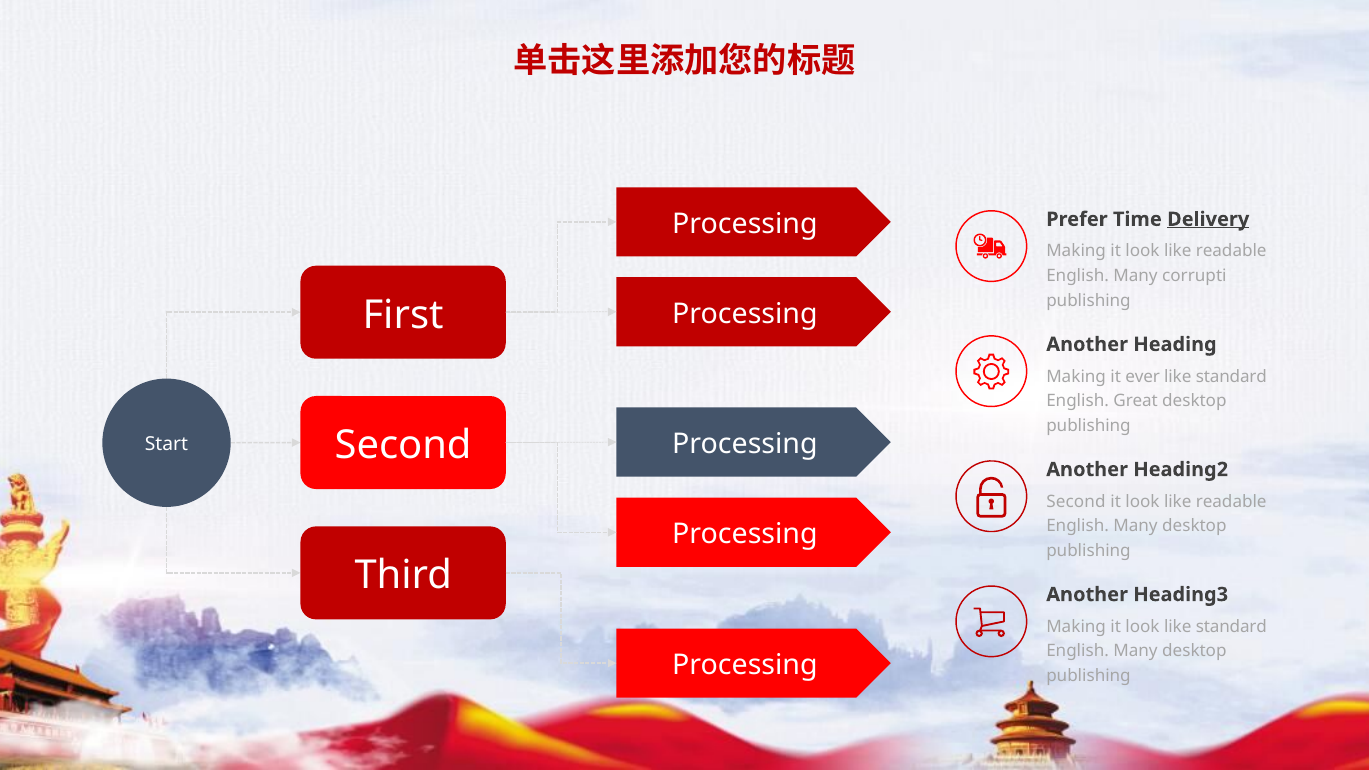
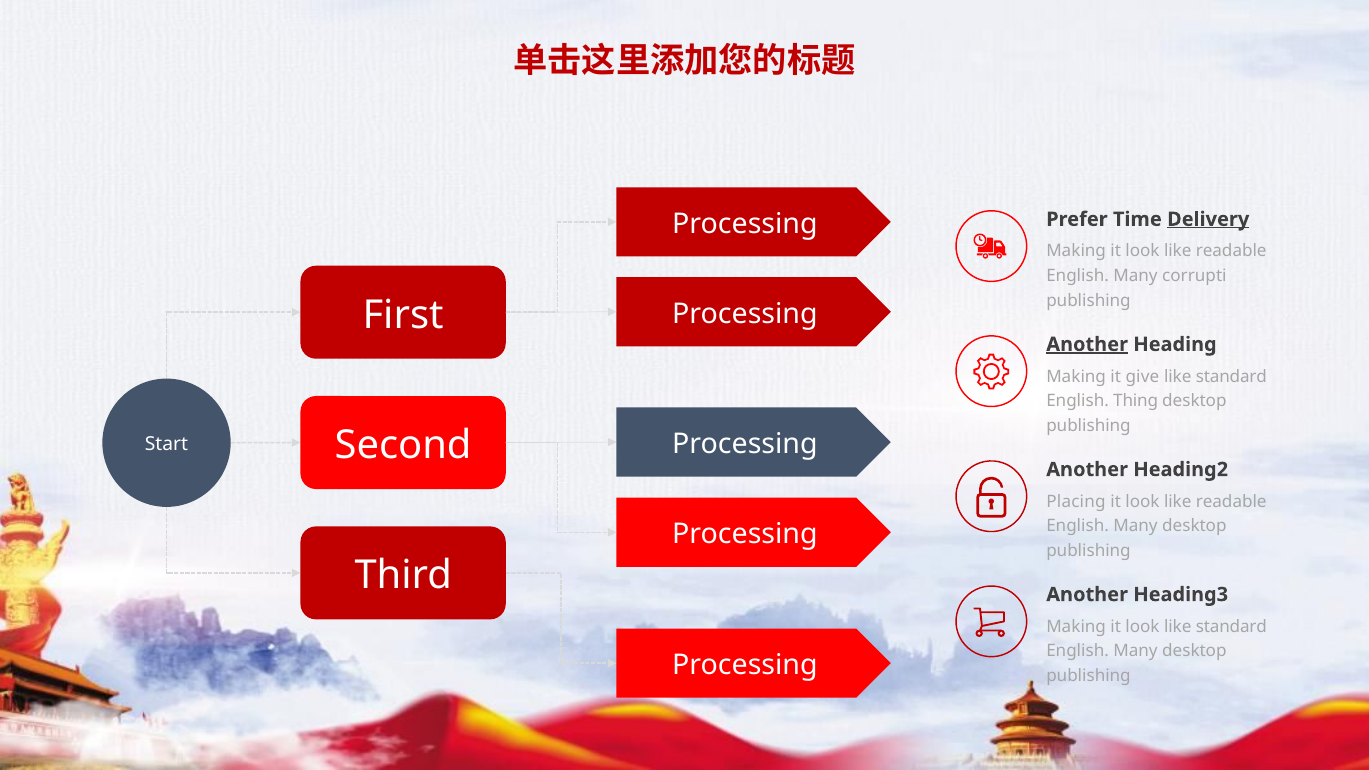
Another underline: none -> present (1087, 344)
ever: ever -> give (1142, 376)
Great: Great -> Thing (1136, 401)
Second: Second -> Placing (1076, 502)
